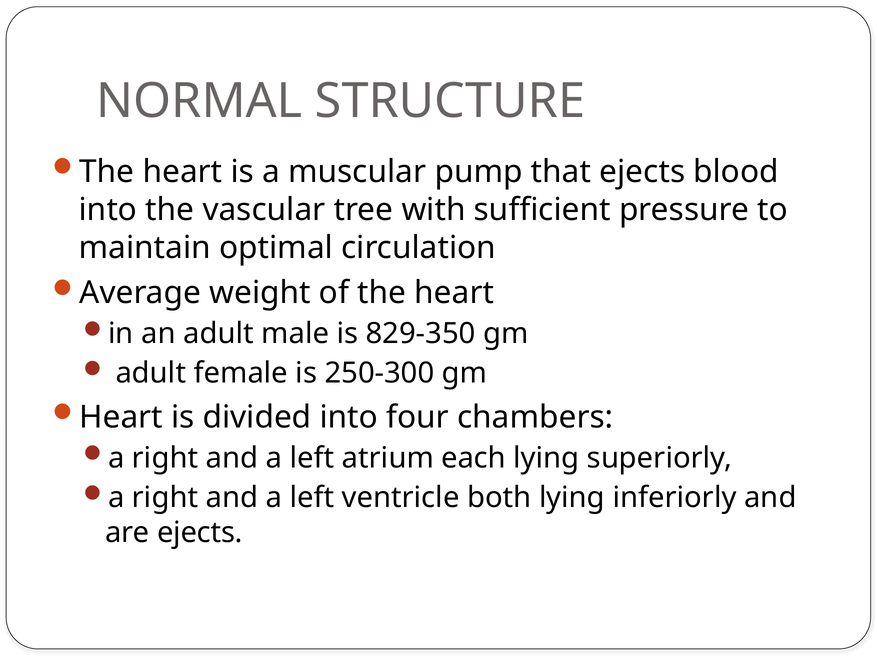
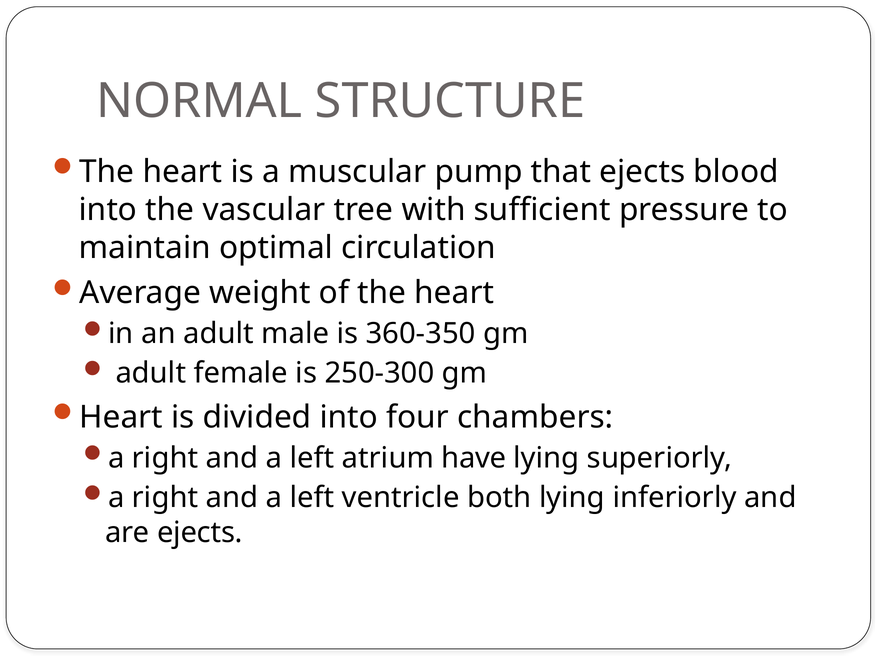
829-350: 829-350 -> 360-350 (421, 334)
each: each -> have (474, 458)
